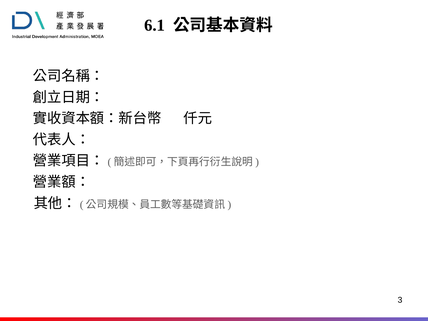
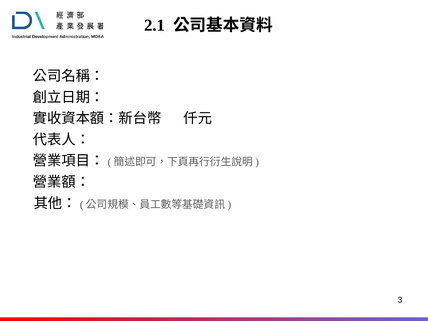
6.1: 6.1 -> 2.1 (155, 25)
